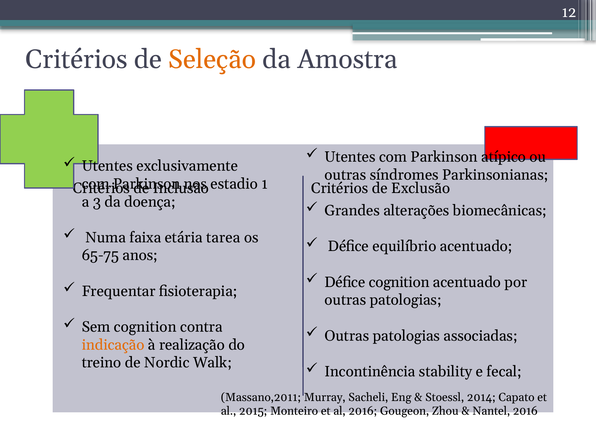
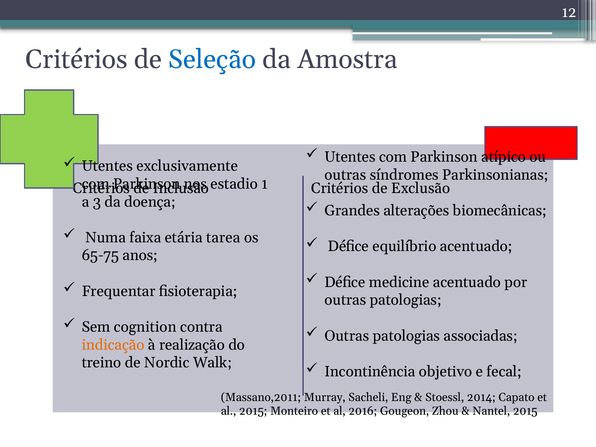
Seleção colour: orange -> blue (212, 60)
Défice cognition: cognition -> medicine (399, 282)
stability: stability -> objetivo (446, 372)
Nantel 2016: 2016 -> 2015 (525, 411)
